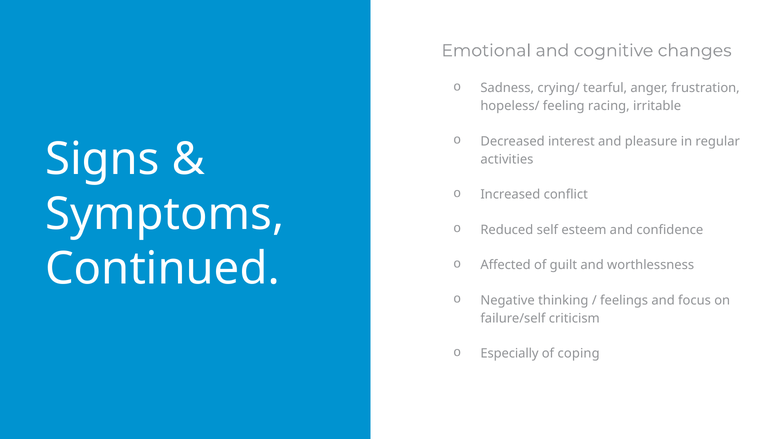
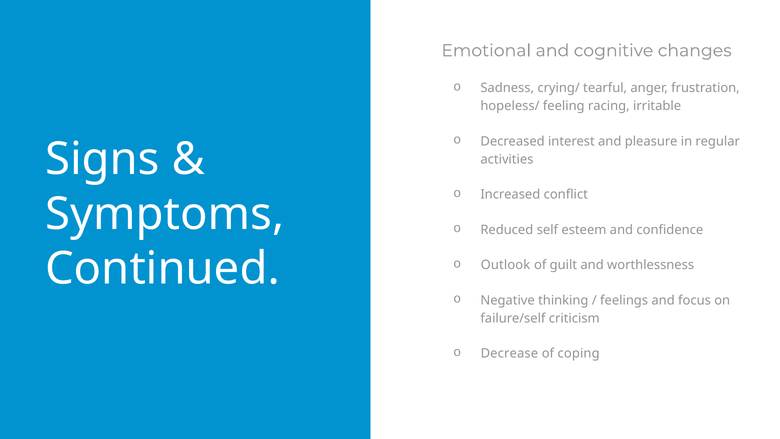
Affected: Affected -> Outlook (505, 265)
Especially: Especially -> Decrease (509, 353)
